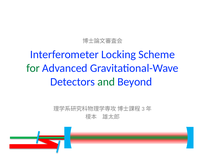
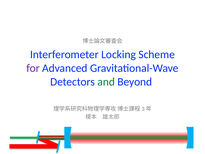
for colour: green -> purple (33, 68)
